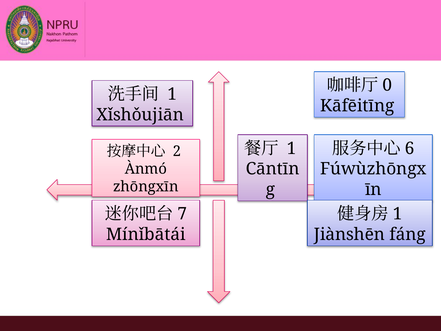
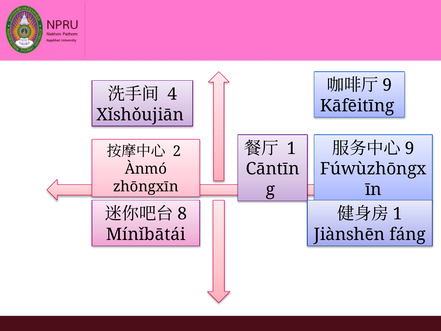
0: 0 -> 9 (387, 85)
1: 1 -> 4 (172, 94)
6: 6 -> 9 (410, 148)
7: 7 -> 8 (182, 214)
